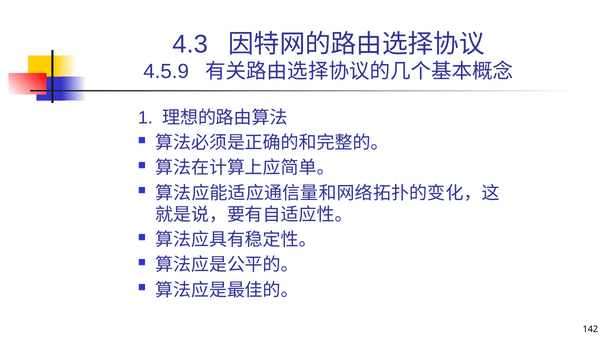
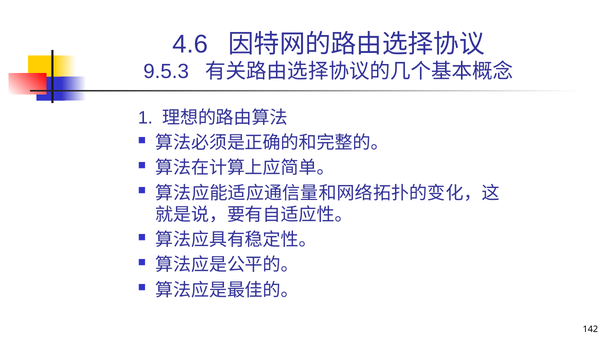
4.3: 4.3 -> 4.6 (190, 44)
4.5.9: 4.5.9 -> 9.5.3 (166, 71)
